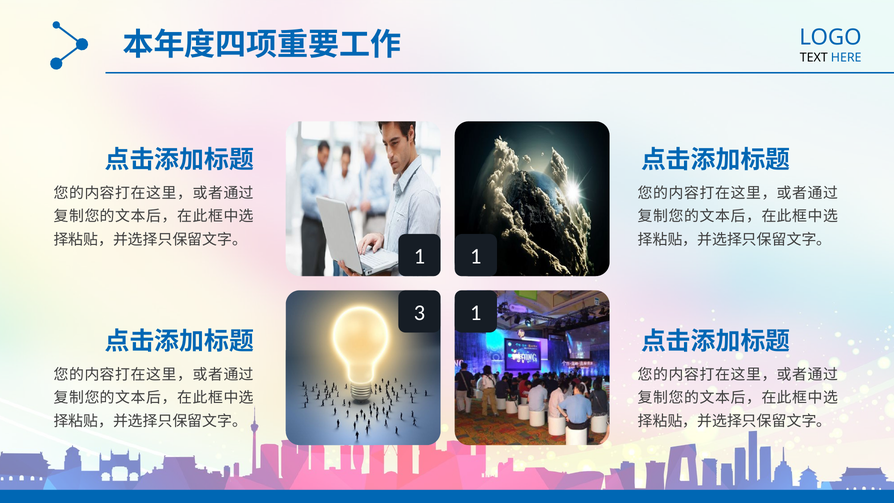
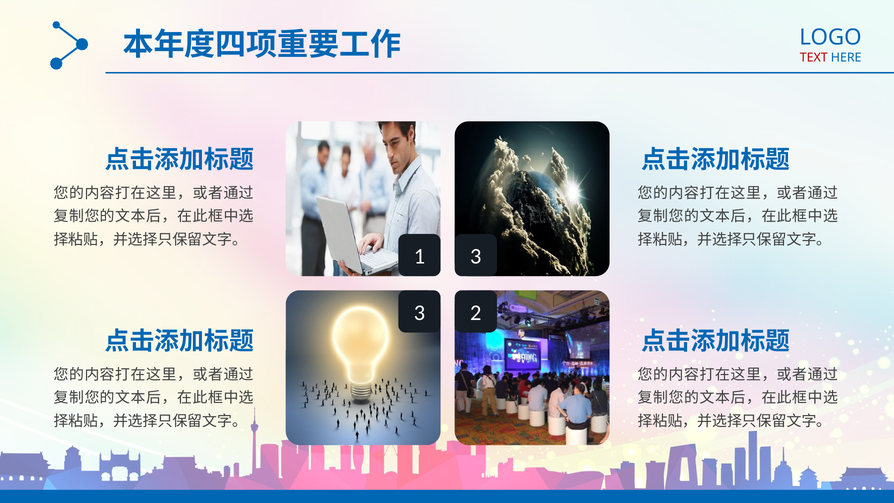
TEXT colour: black -> red (814, 58)
1 1: 1 -> 3 (476, 257)
3 1: 1 -> 2 (476, 313)
